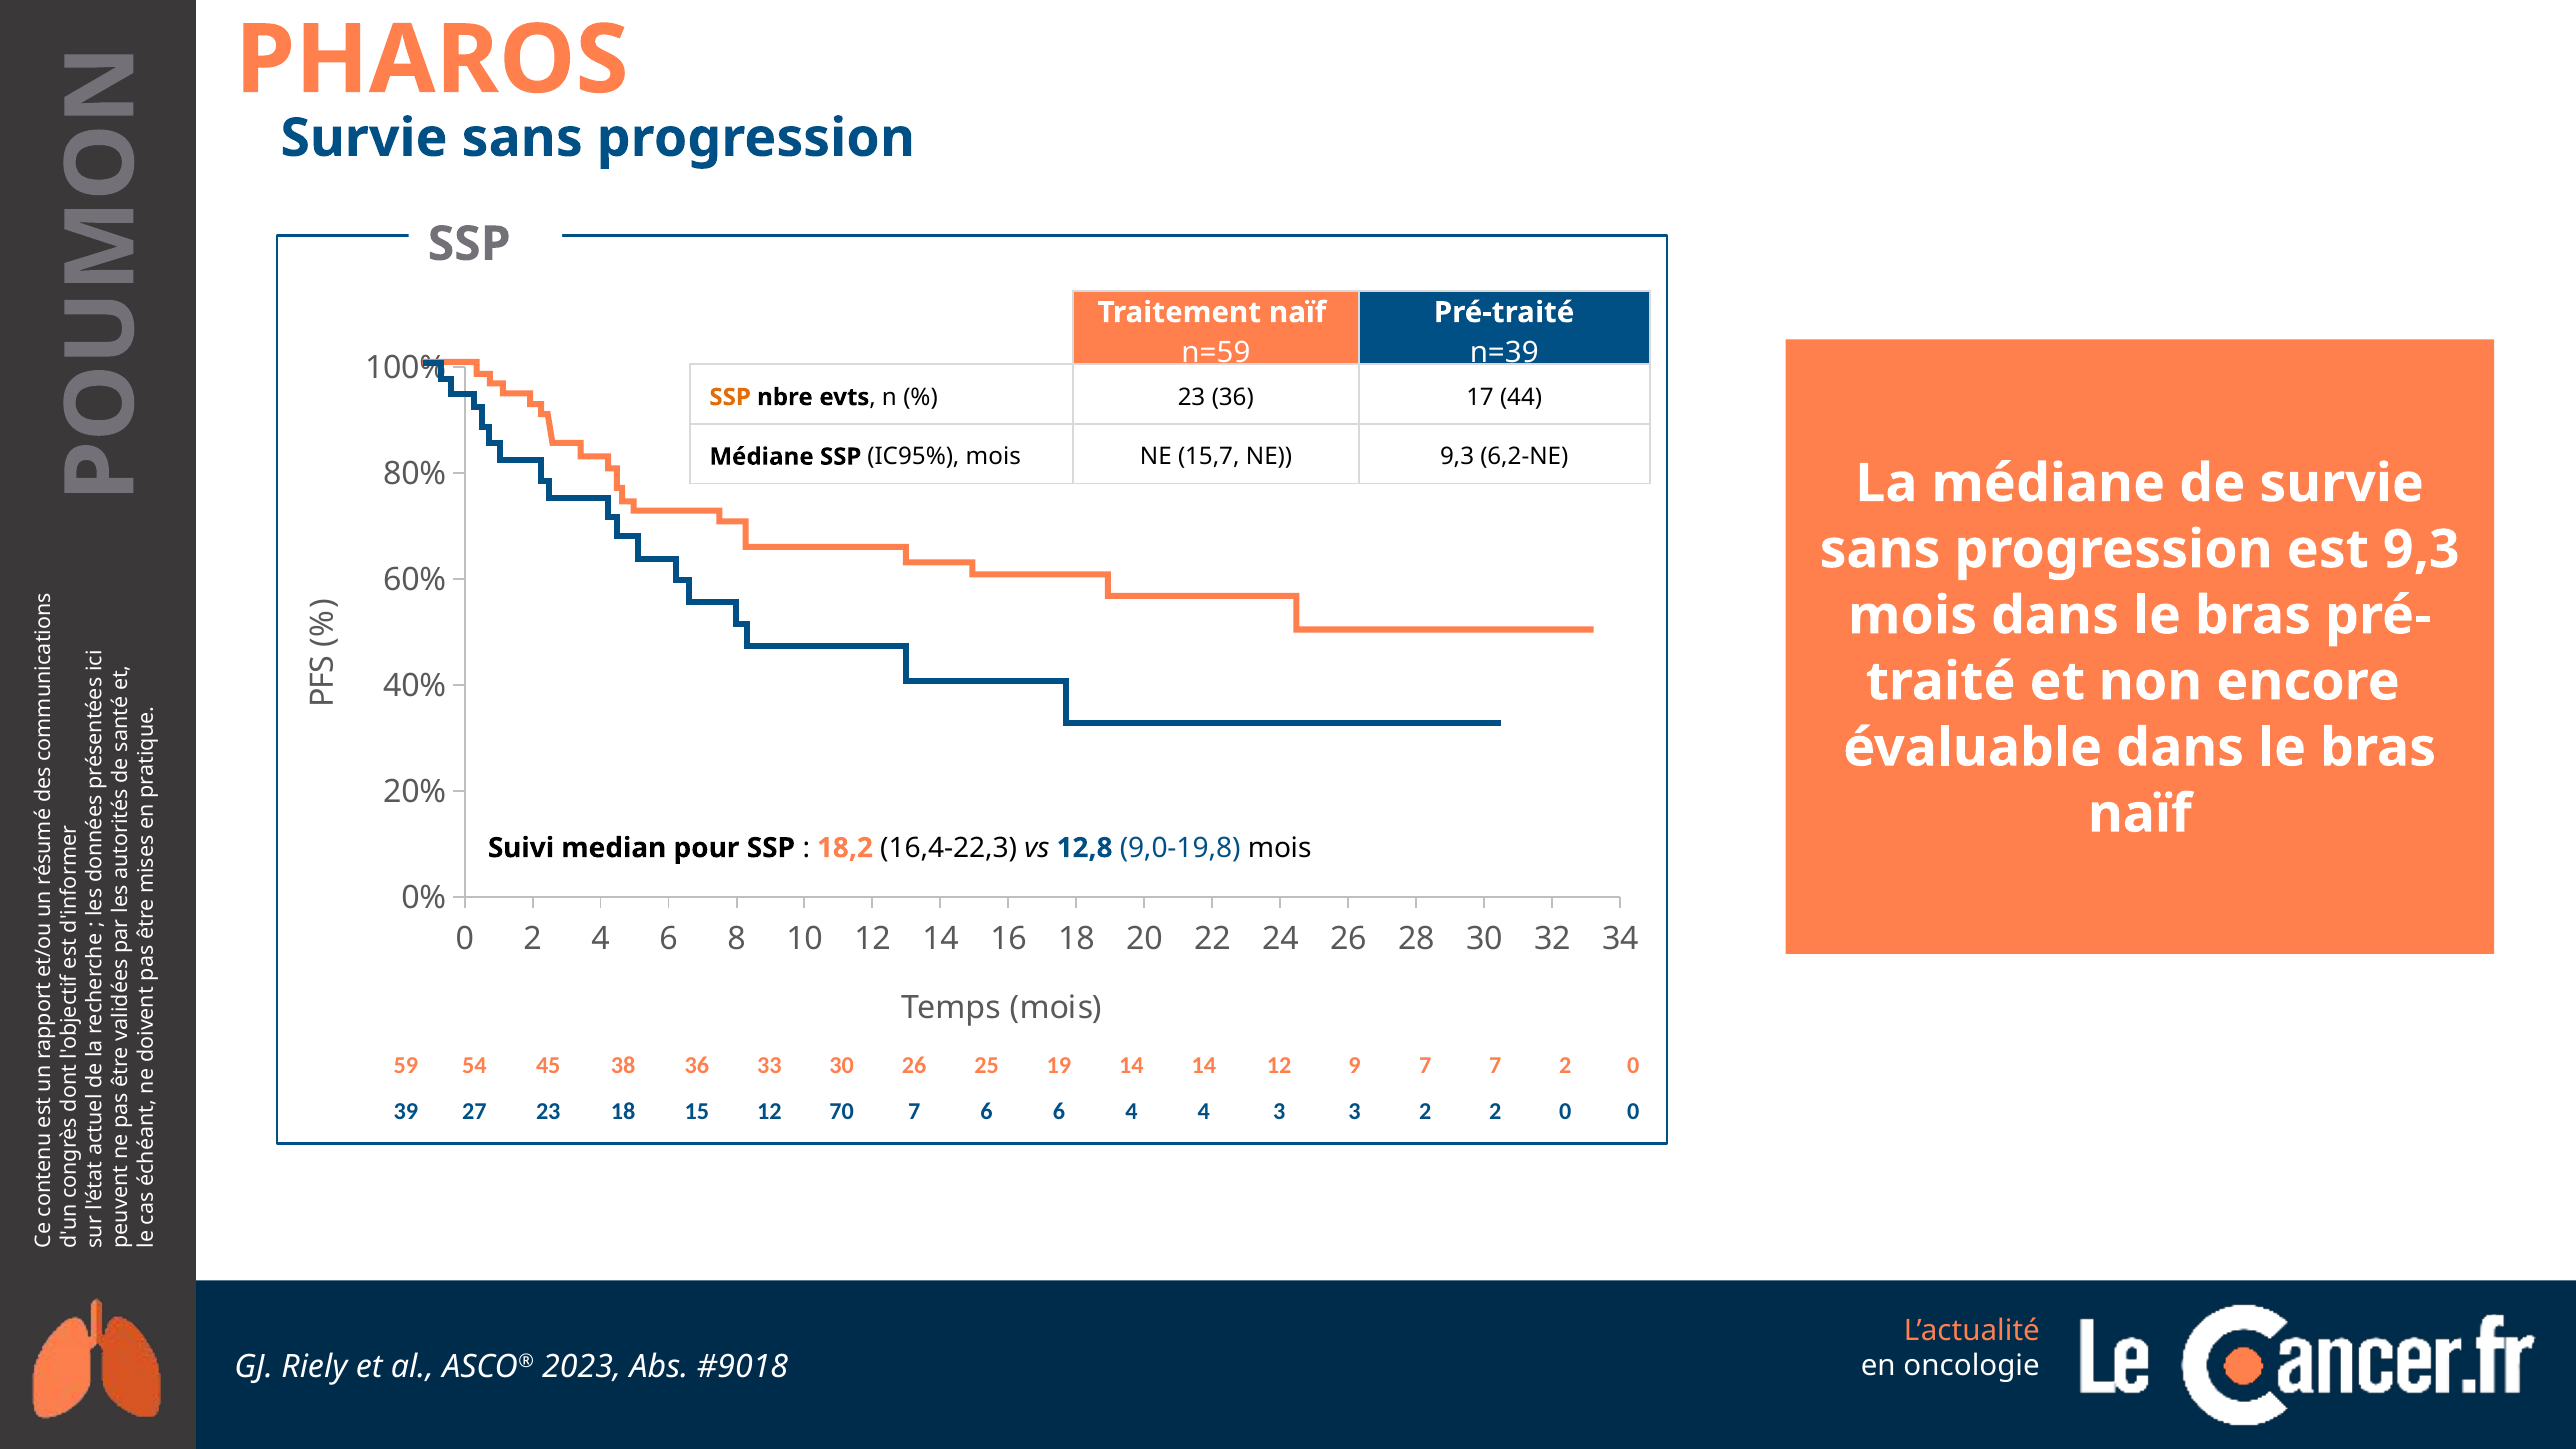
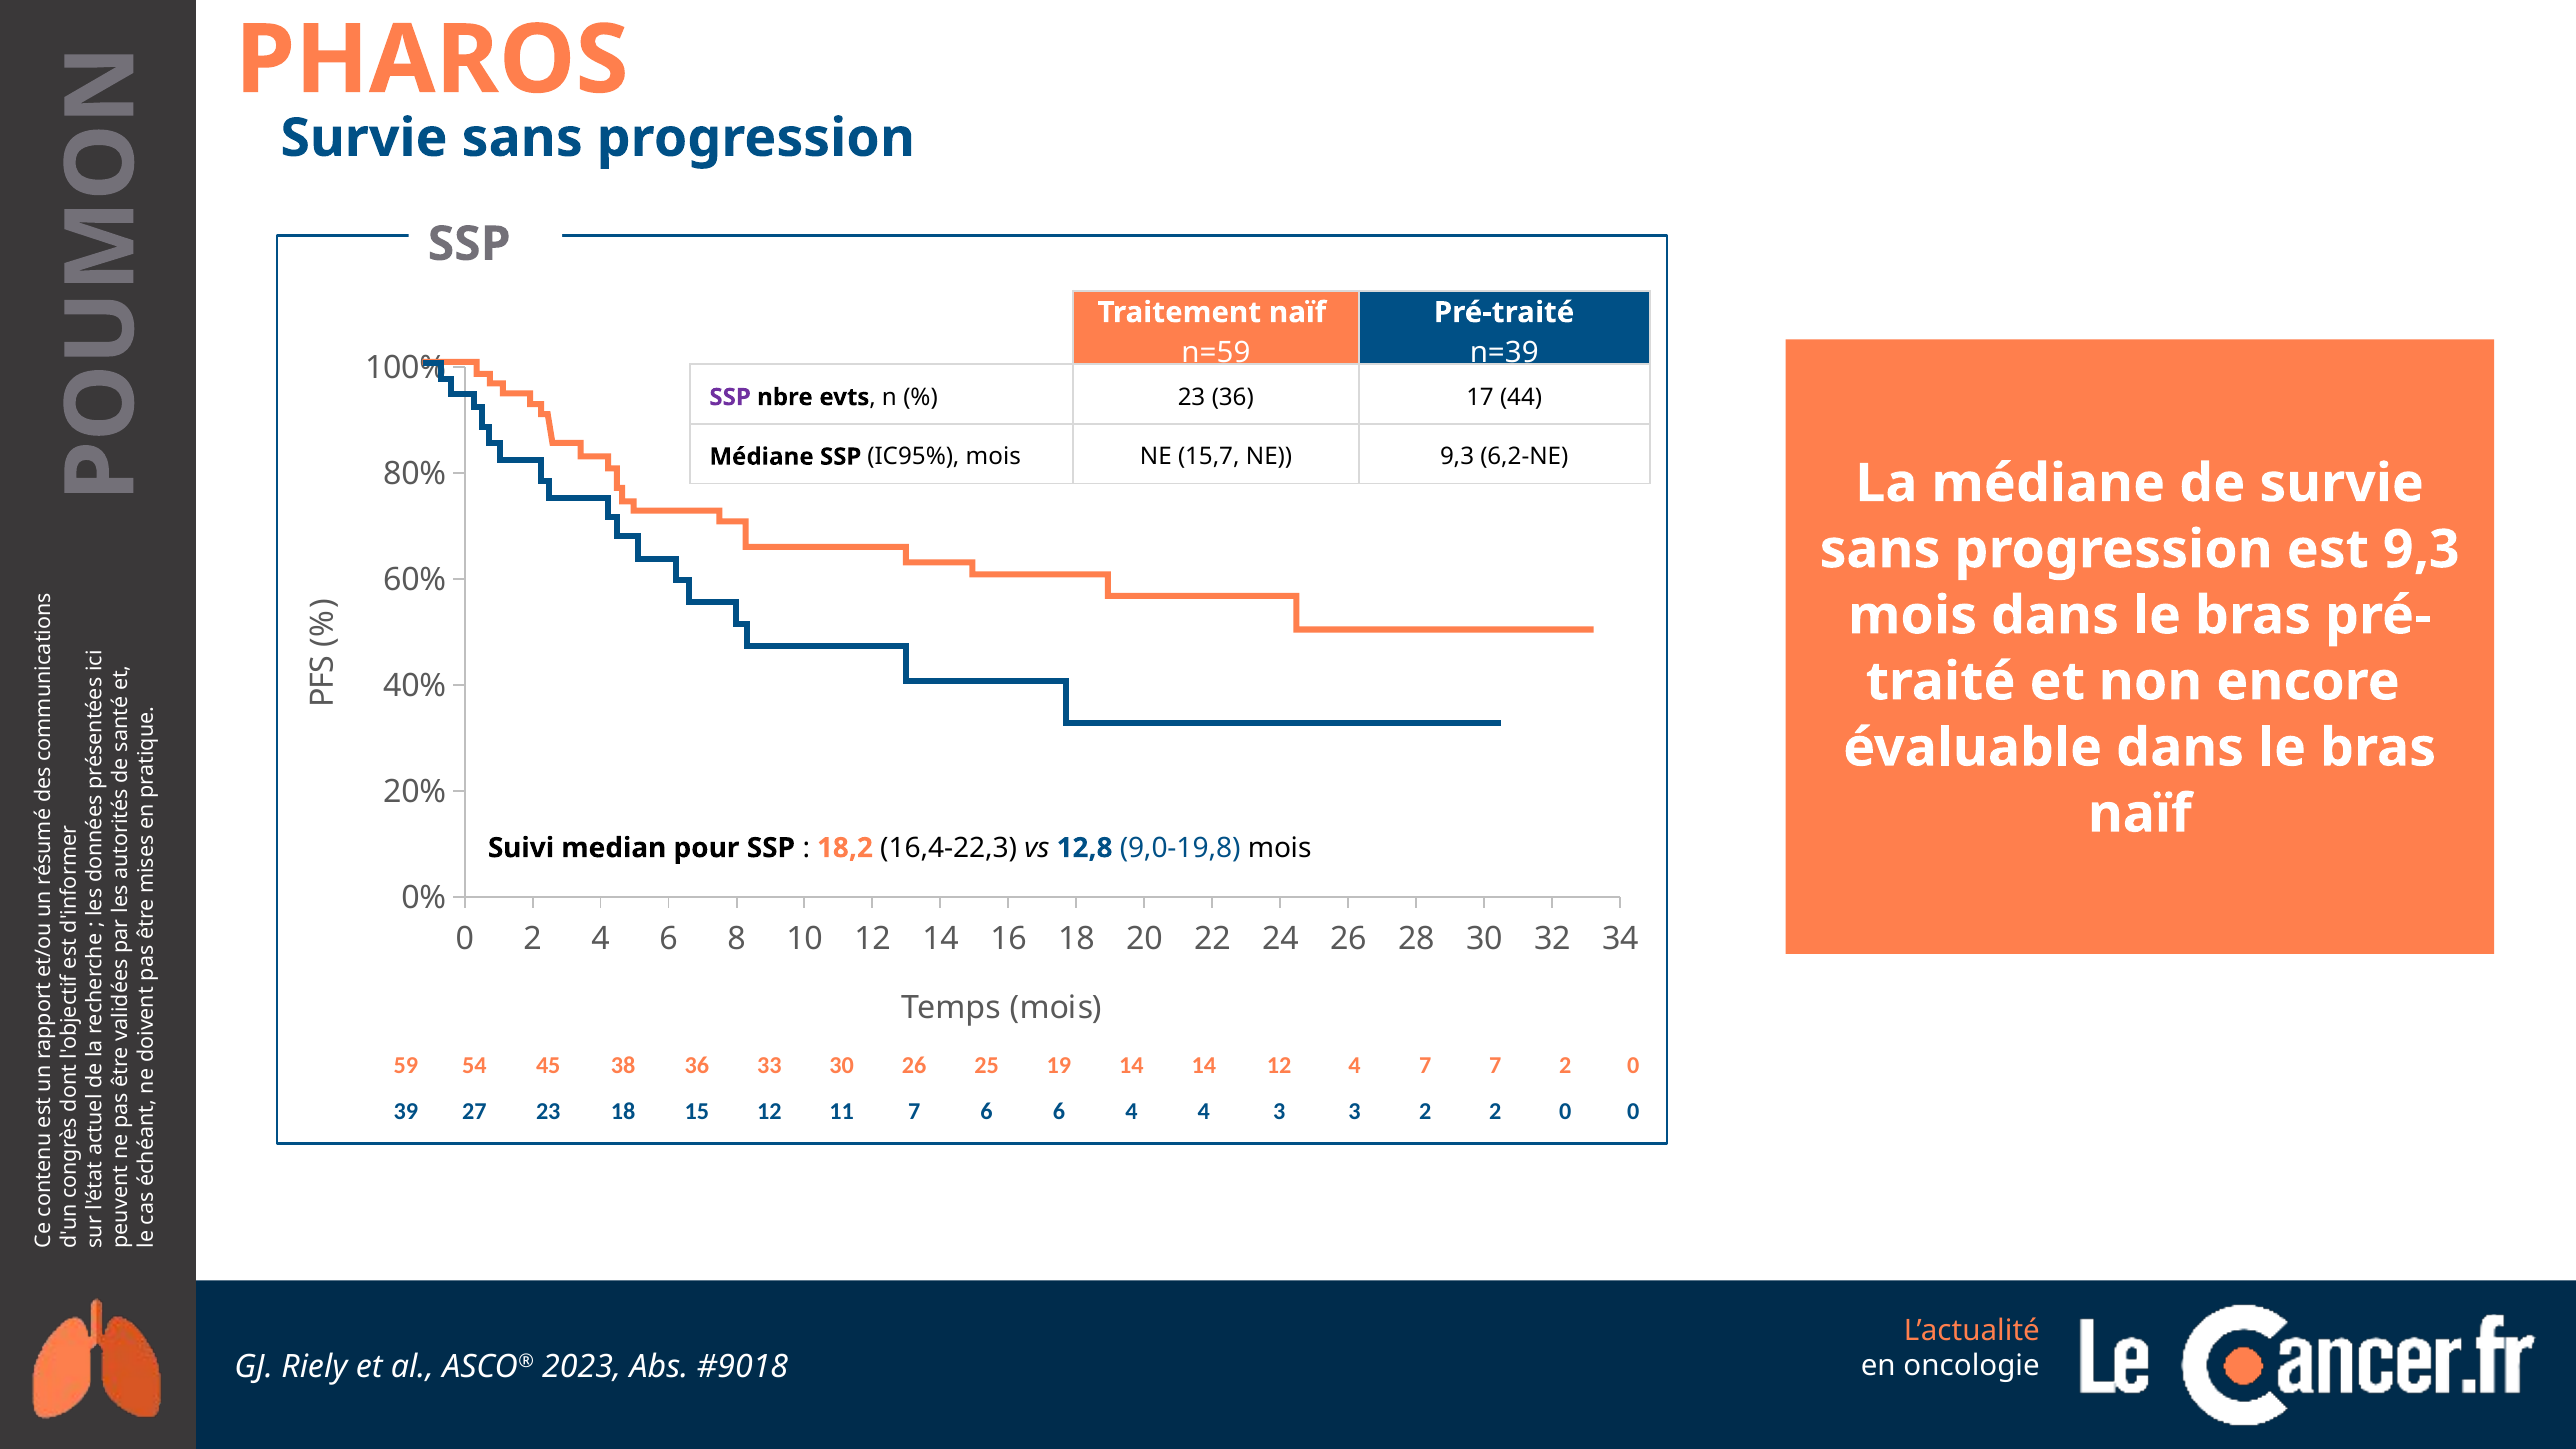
SSP colour: orange -> purple (730, 397)
12 9: 9 -> 4 (1354, 1066)
70: 70 -> 11 (842, 1111)
